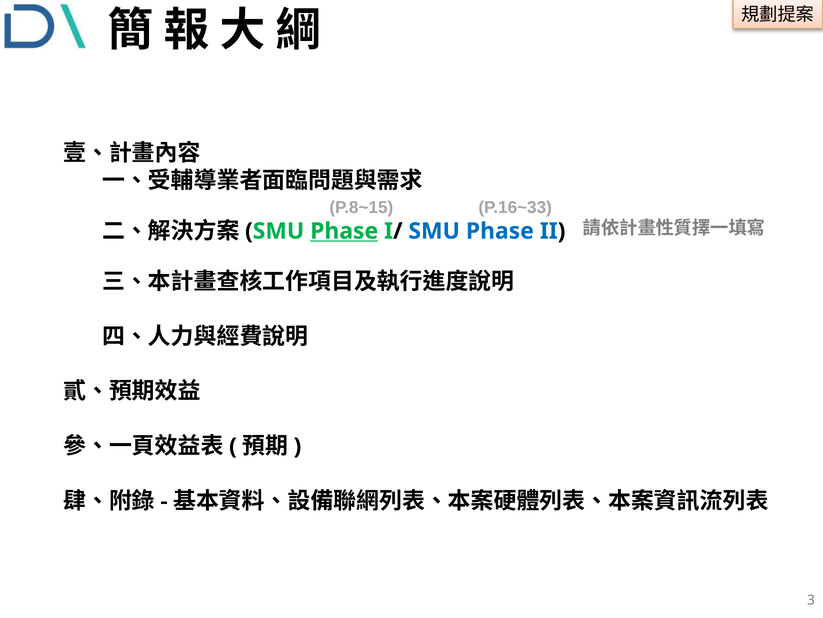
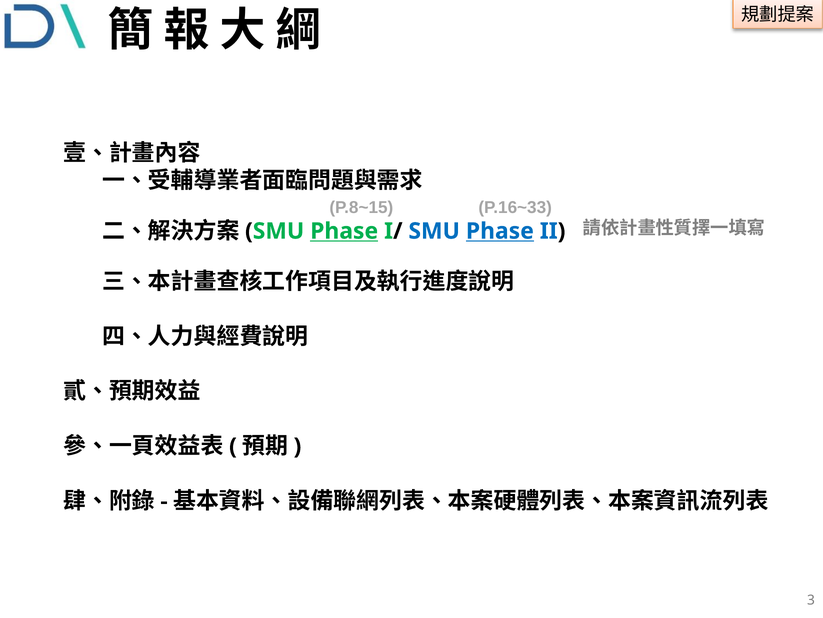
Phase underline: none -> present (500, 231)
